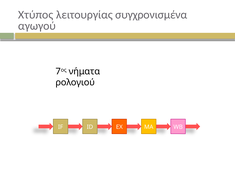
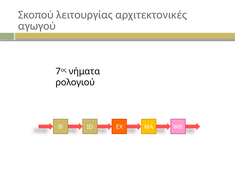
Χτύπος: Χτύπος -> Σκοπού (36, 15)
συγχρονισμένα: συγχρονισμένα -> αρχιτεκτονικές (151, 15)
